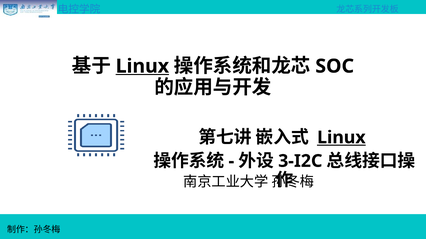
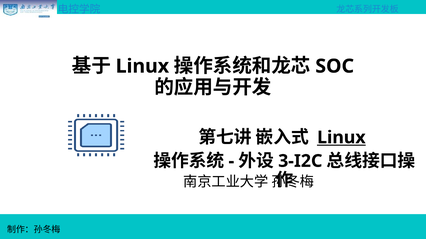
Linux underline: present -> none (142, 66)
